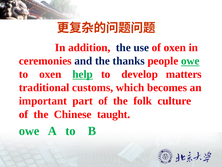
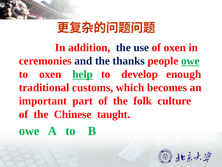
matters: matters -> enough (184, 74)
